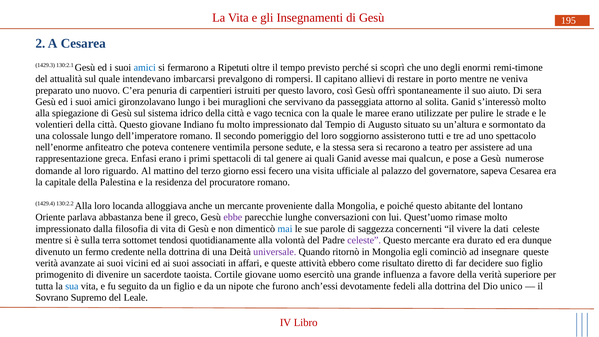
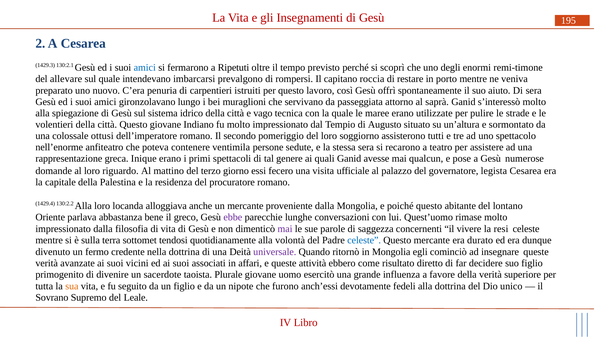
attualità: attualità -> allevare (66, 79)
allievi: allievi -> roccia (372, 79)
solita: solita -> saprà (437, 102)
colossale lungo: lungo -> ottusi (102, 136)
Enfasi: Enfasi -> Inique (144, 159)
sapeva: sapeva -> legista (494, 171)
mai colour: blue -> purple (285, 229)
dati: dati -> resi (501, 229)
celeste colour: purple -> blue (364, 241)
Cortile: Cortile -> Plurale (228, 275)
sua colour: blue -> orange (72, 286)
